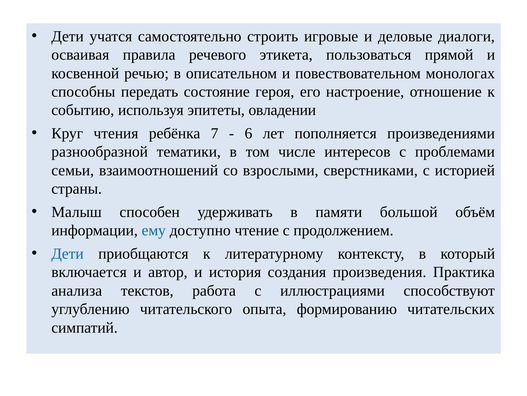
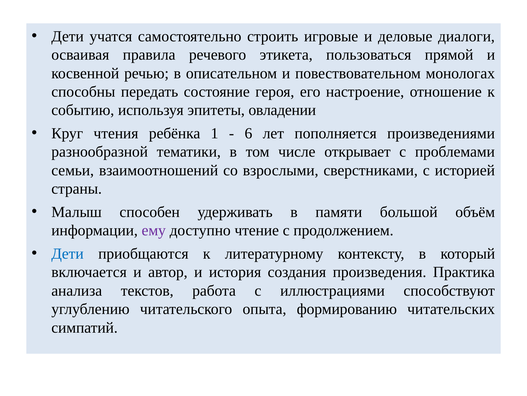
7: 7 -> 1 (215, 133)
интересов: интересов -> открывает (358, 152)
ему colour: blue -> purple (154, 230)
